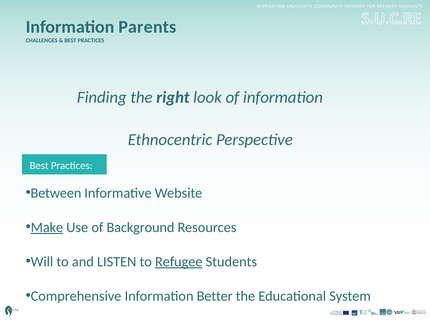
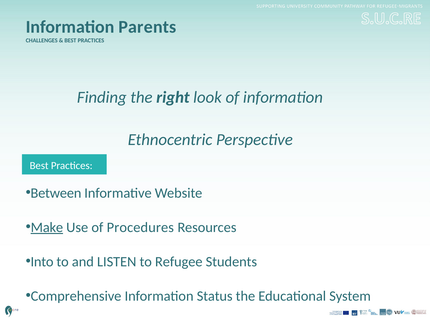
Background: Background -> Procedures (140, 228)
Will: Will -> Into (42, 262)
Refugee underline: present -> none (179, 262)
Better: Better -> Status (215, 296)
